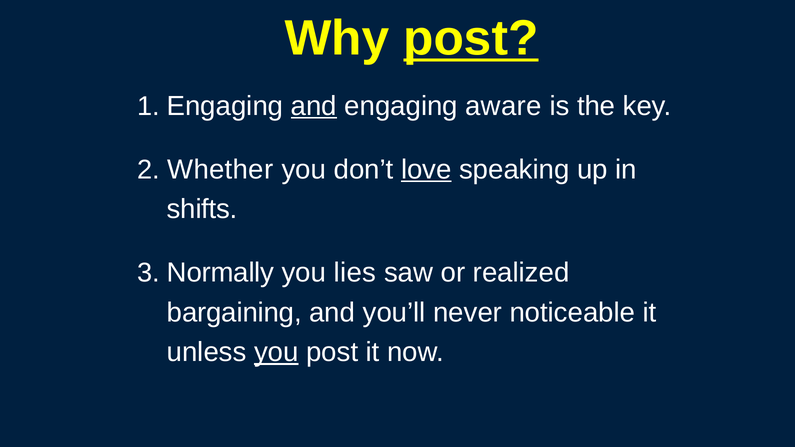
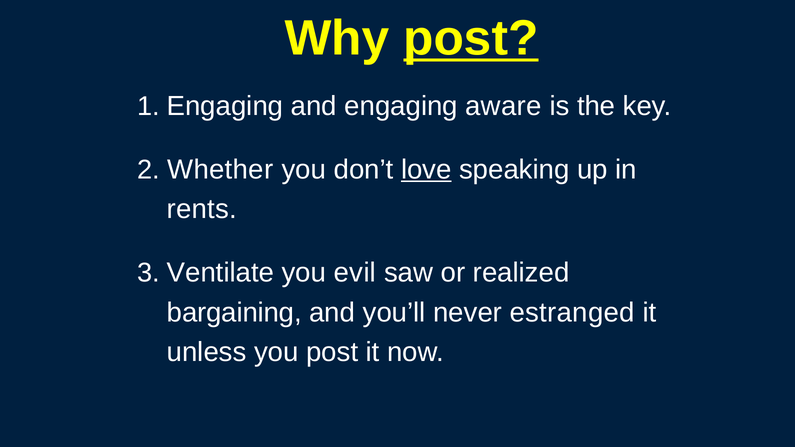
and underline: present -> none (314, 106)
shifts: shifts -> rents (202, 209)
Normally: Normally -> Ventilate (220, 273)
lies: lies -> evil (355, 273)
noticeable: noticeable -> estranged (572, 313)
you underline: present -> none (276, 352)
